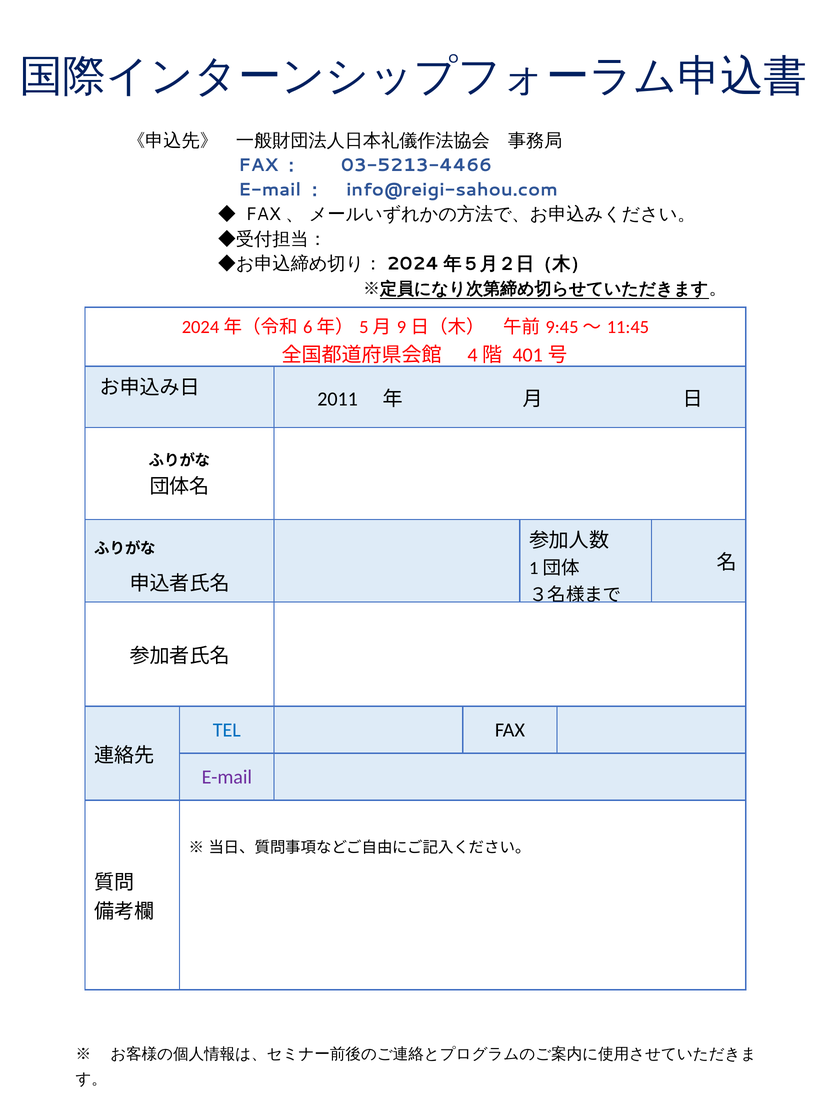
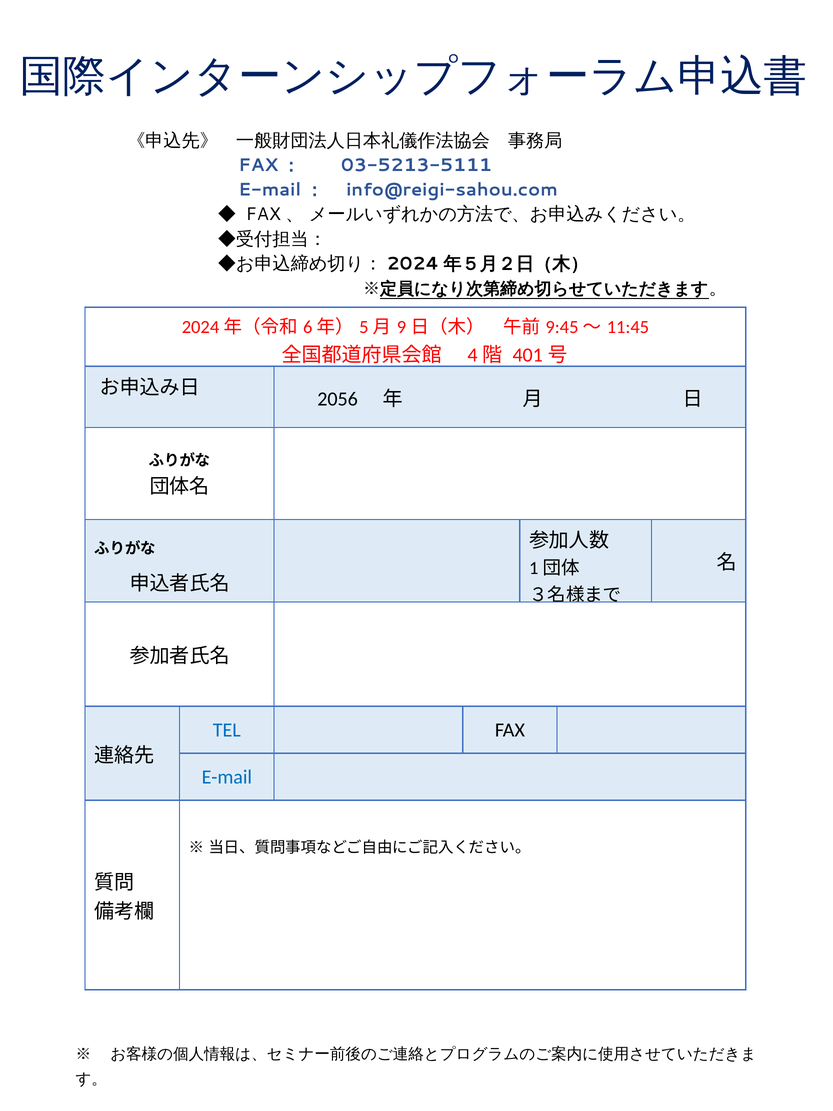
03-5213-4466: 03-5213-4466 -> 03-5213-5111 (416, 165)
2011: 2011 -> 2056 (338, 399)
E-mail colour: purple -> blue (227, 777)
